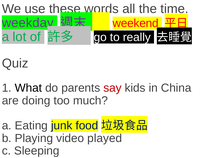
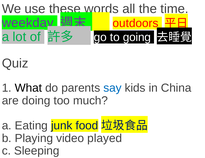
weekend: weekend -> outdoors (136, 23)
really: really -> going (137, 37)
say colour: red -> blue (112, 88)
